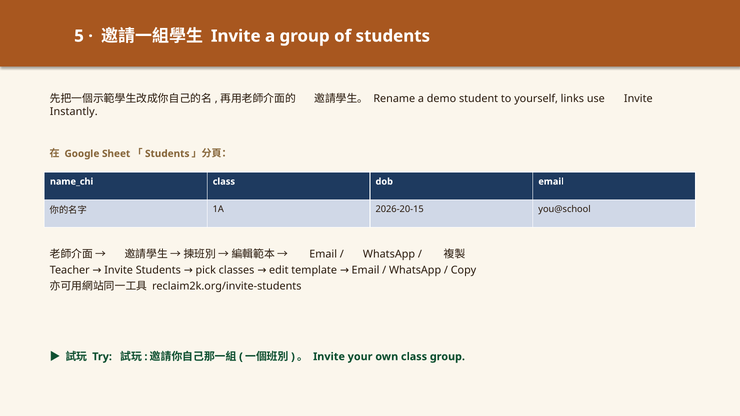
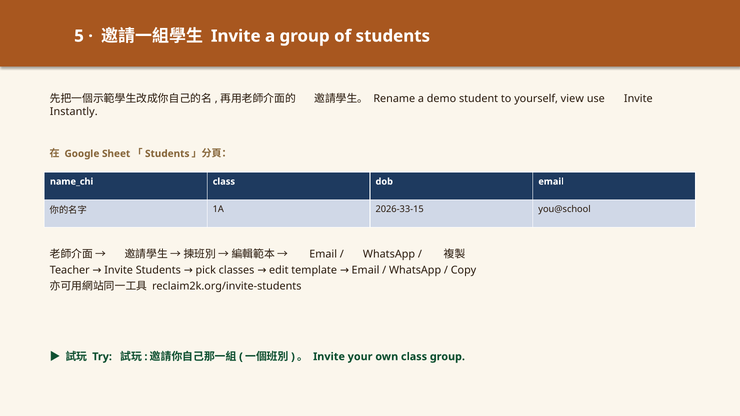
links: links -> view (572, 99)
2026-20-15: 2026-20-15 -> 2026-33-15 (400, 209)
